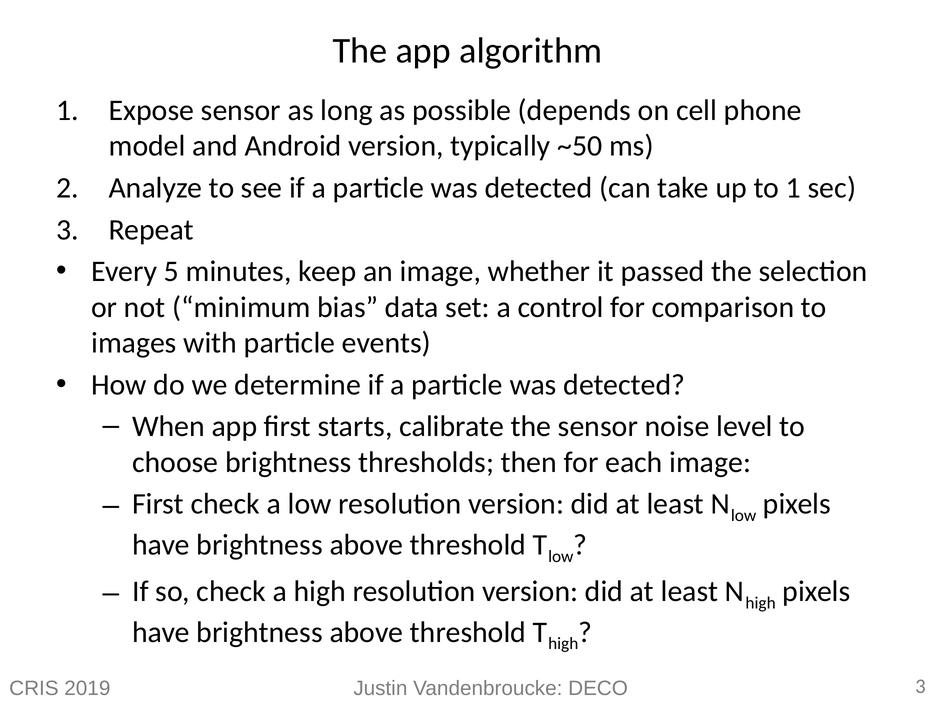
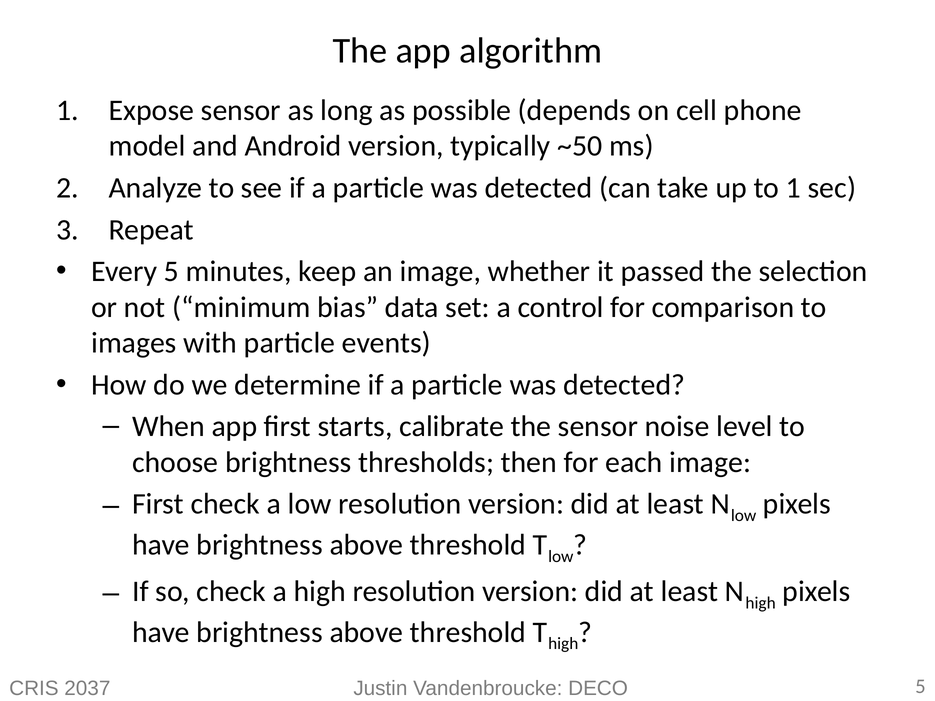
2019: 2019 -> 2037 (87, 689)
DECO 3: 3 -> 5 (920, 687)
